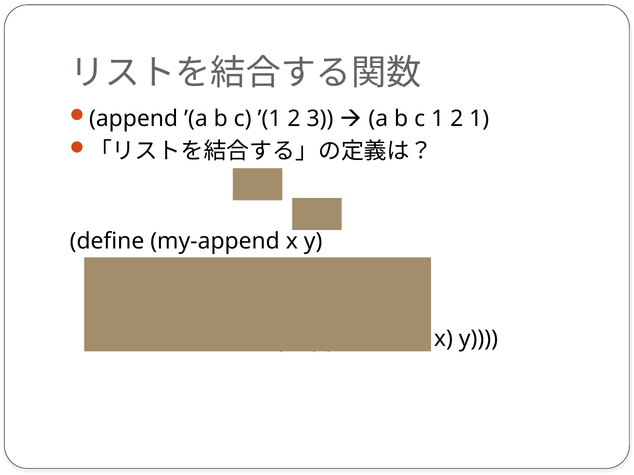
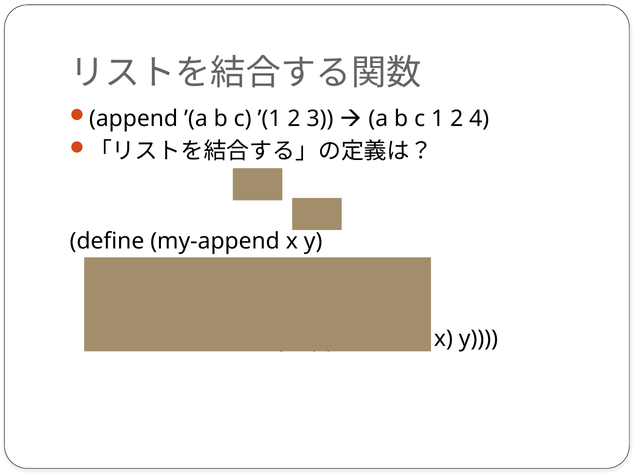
2 1: 1 -> 4 (479, 119)
